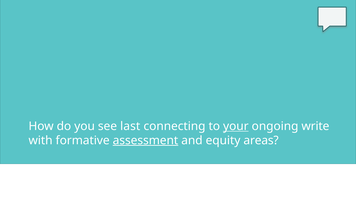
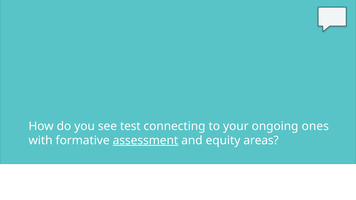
last: last -> test (130, 126)
your underline: present -> none (236, 126)
write: write -> ones (315, 126)
